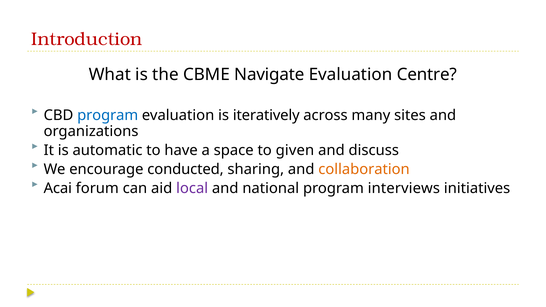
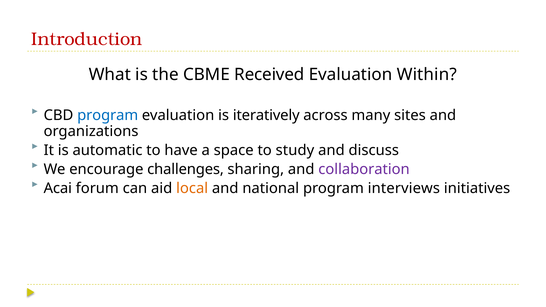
Navigate: Navigate -> Received (269, 75)
Centre: Centre -> Within (427, 75)
given: given -> study (295, 150)
conducted: conducted -> challenges (186, 169)
collaboration colour: orange -> purple (364, 169)
local colour: purple -> orange (192, 188)
